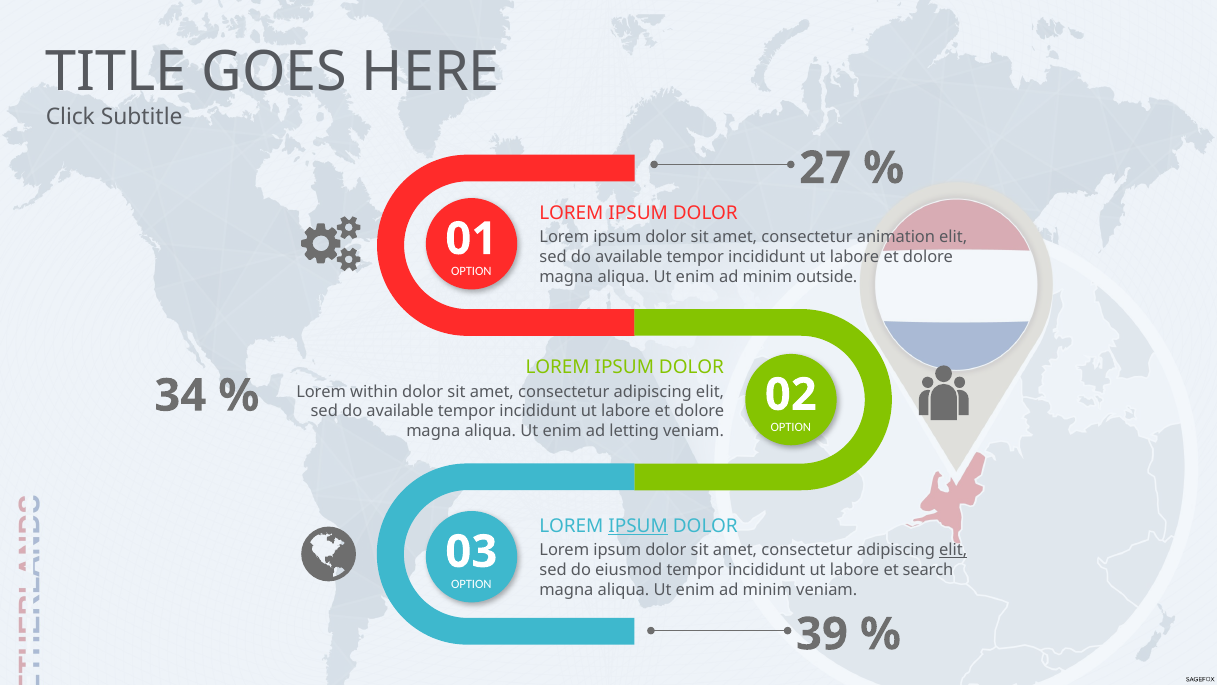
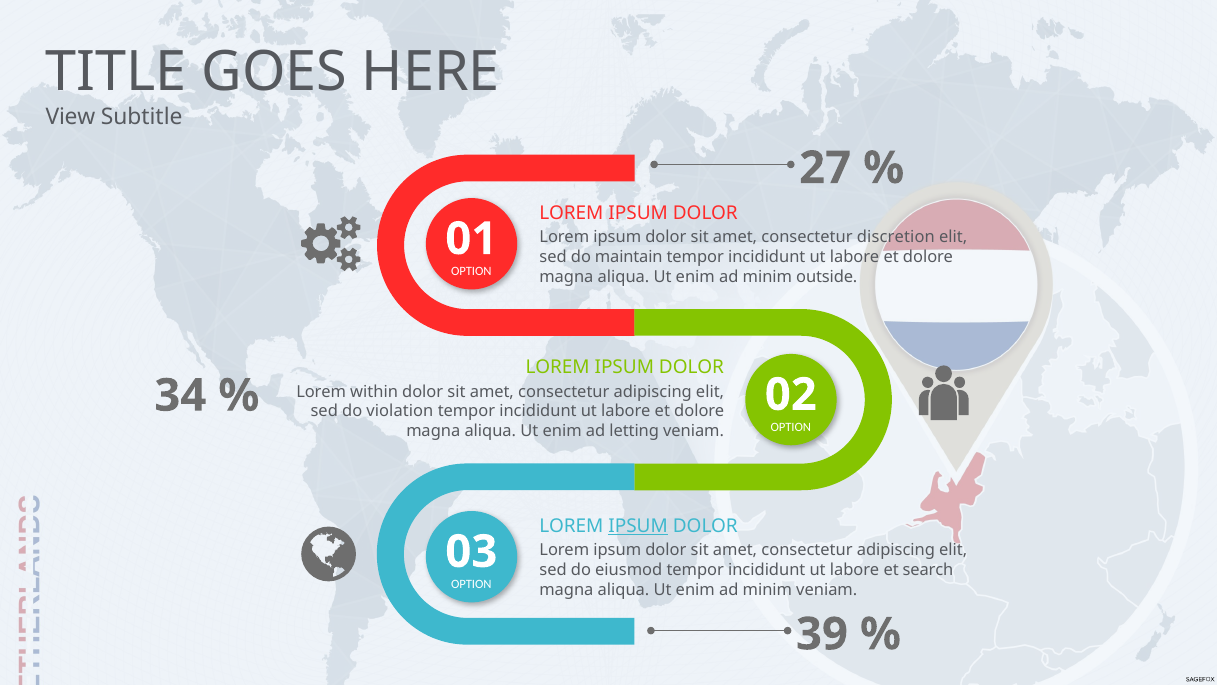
Click: Click -> View (70, 117)
animation: animation -> discretion (896, 237)
available: available -> maintain (629, 257)
available: available -> violation (400, 411)
elit underline: present -> none (953, 550)
